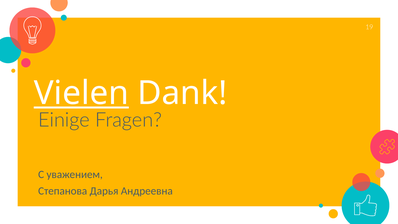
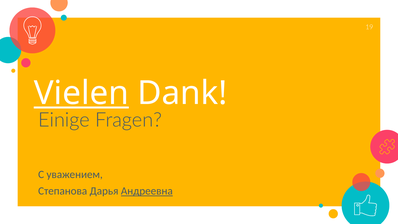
Андреевна underline: none -> present (147, 191)
